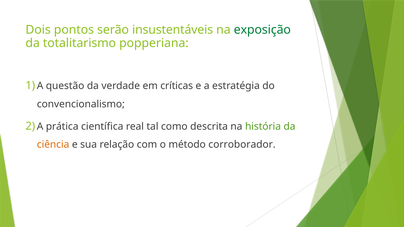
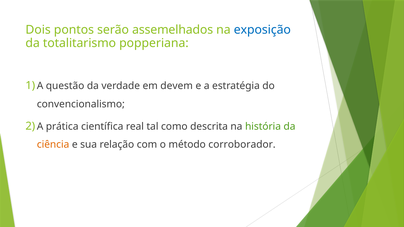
insustentáveis: insustentáveis -> assemelhados (173, 30)
exposição colour: green -> blue (262, 30)
críticas: críticas -> devem (177, 86)
